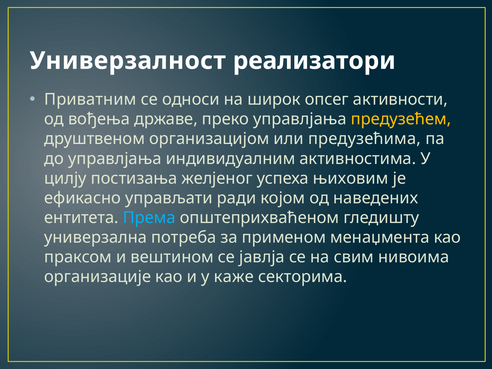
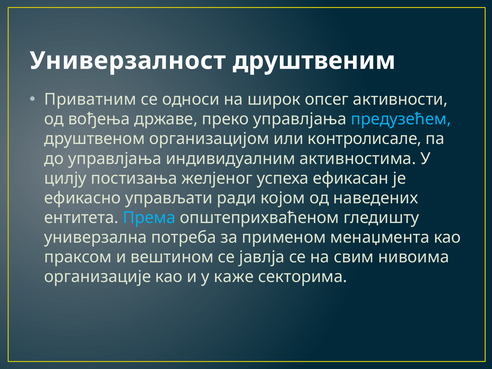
реализатори: реализатори -> друштвеним (314, 61)
предузећем colour: yellow -> light blue (401, 119)
предузећима: предузећима -> контролисале (365, 139)
њиховим: њиховим -> ефикасан (351, 178)
